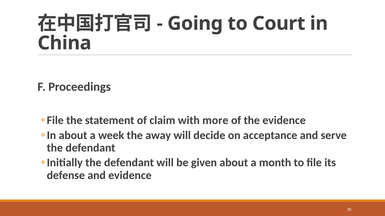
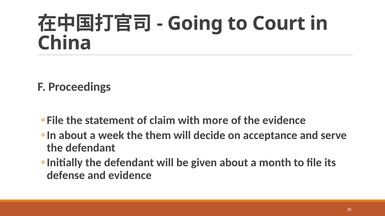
away: away -> them (158, 136)
